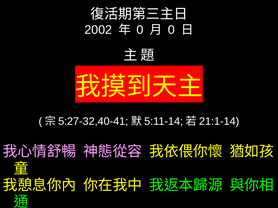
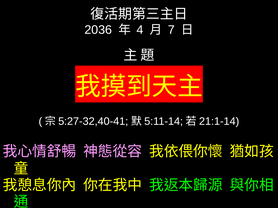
2002: 2002 -> 2036 (98, 30)
0: 0 -> 4 (140, 30)
0: 0 -> 7 (171, 30)
